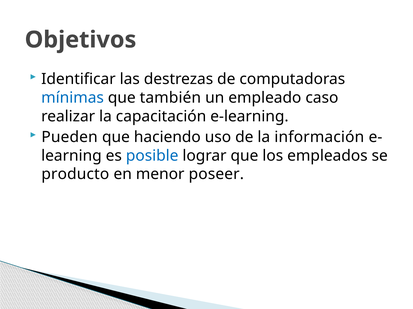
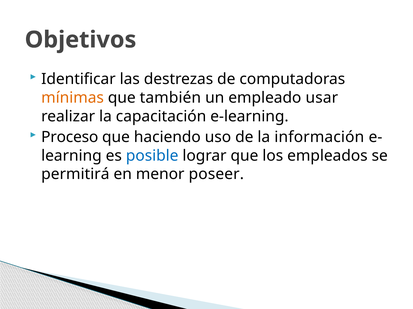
mínimas colour: blue -> orange (73, 98)
caso: caso -> usar (322, 98)
Pueden: Pueden -> Proceso (70, 137)
producto: producto -> permitirá (75, 175)
